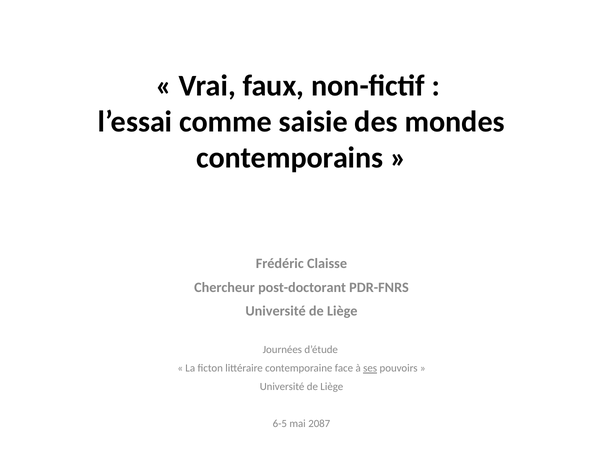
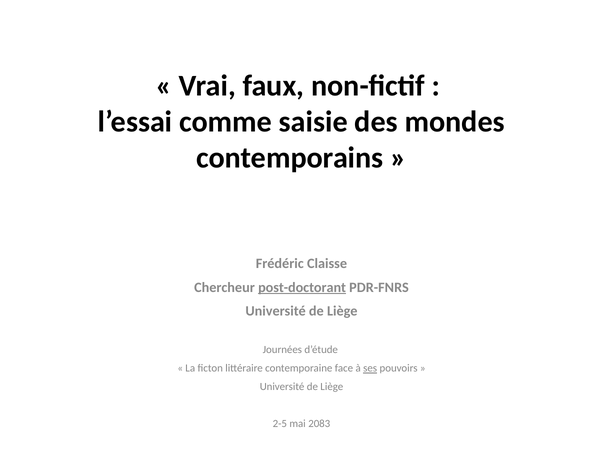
post-doctorant underline: none -> present (302, 288)
6-5: 6-5 -> 2-5 (280, 424)
2087: 2087 -> 2083 (319, 424)
